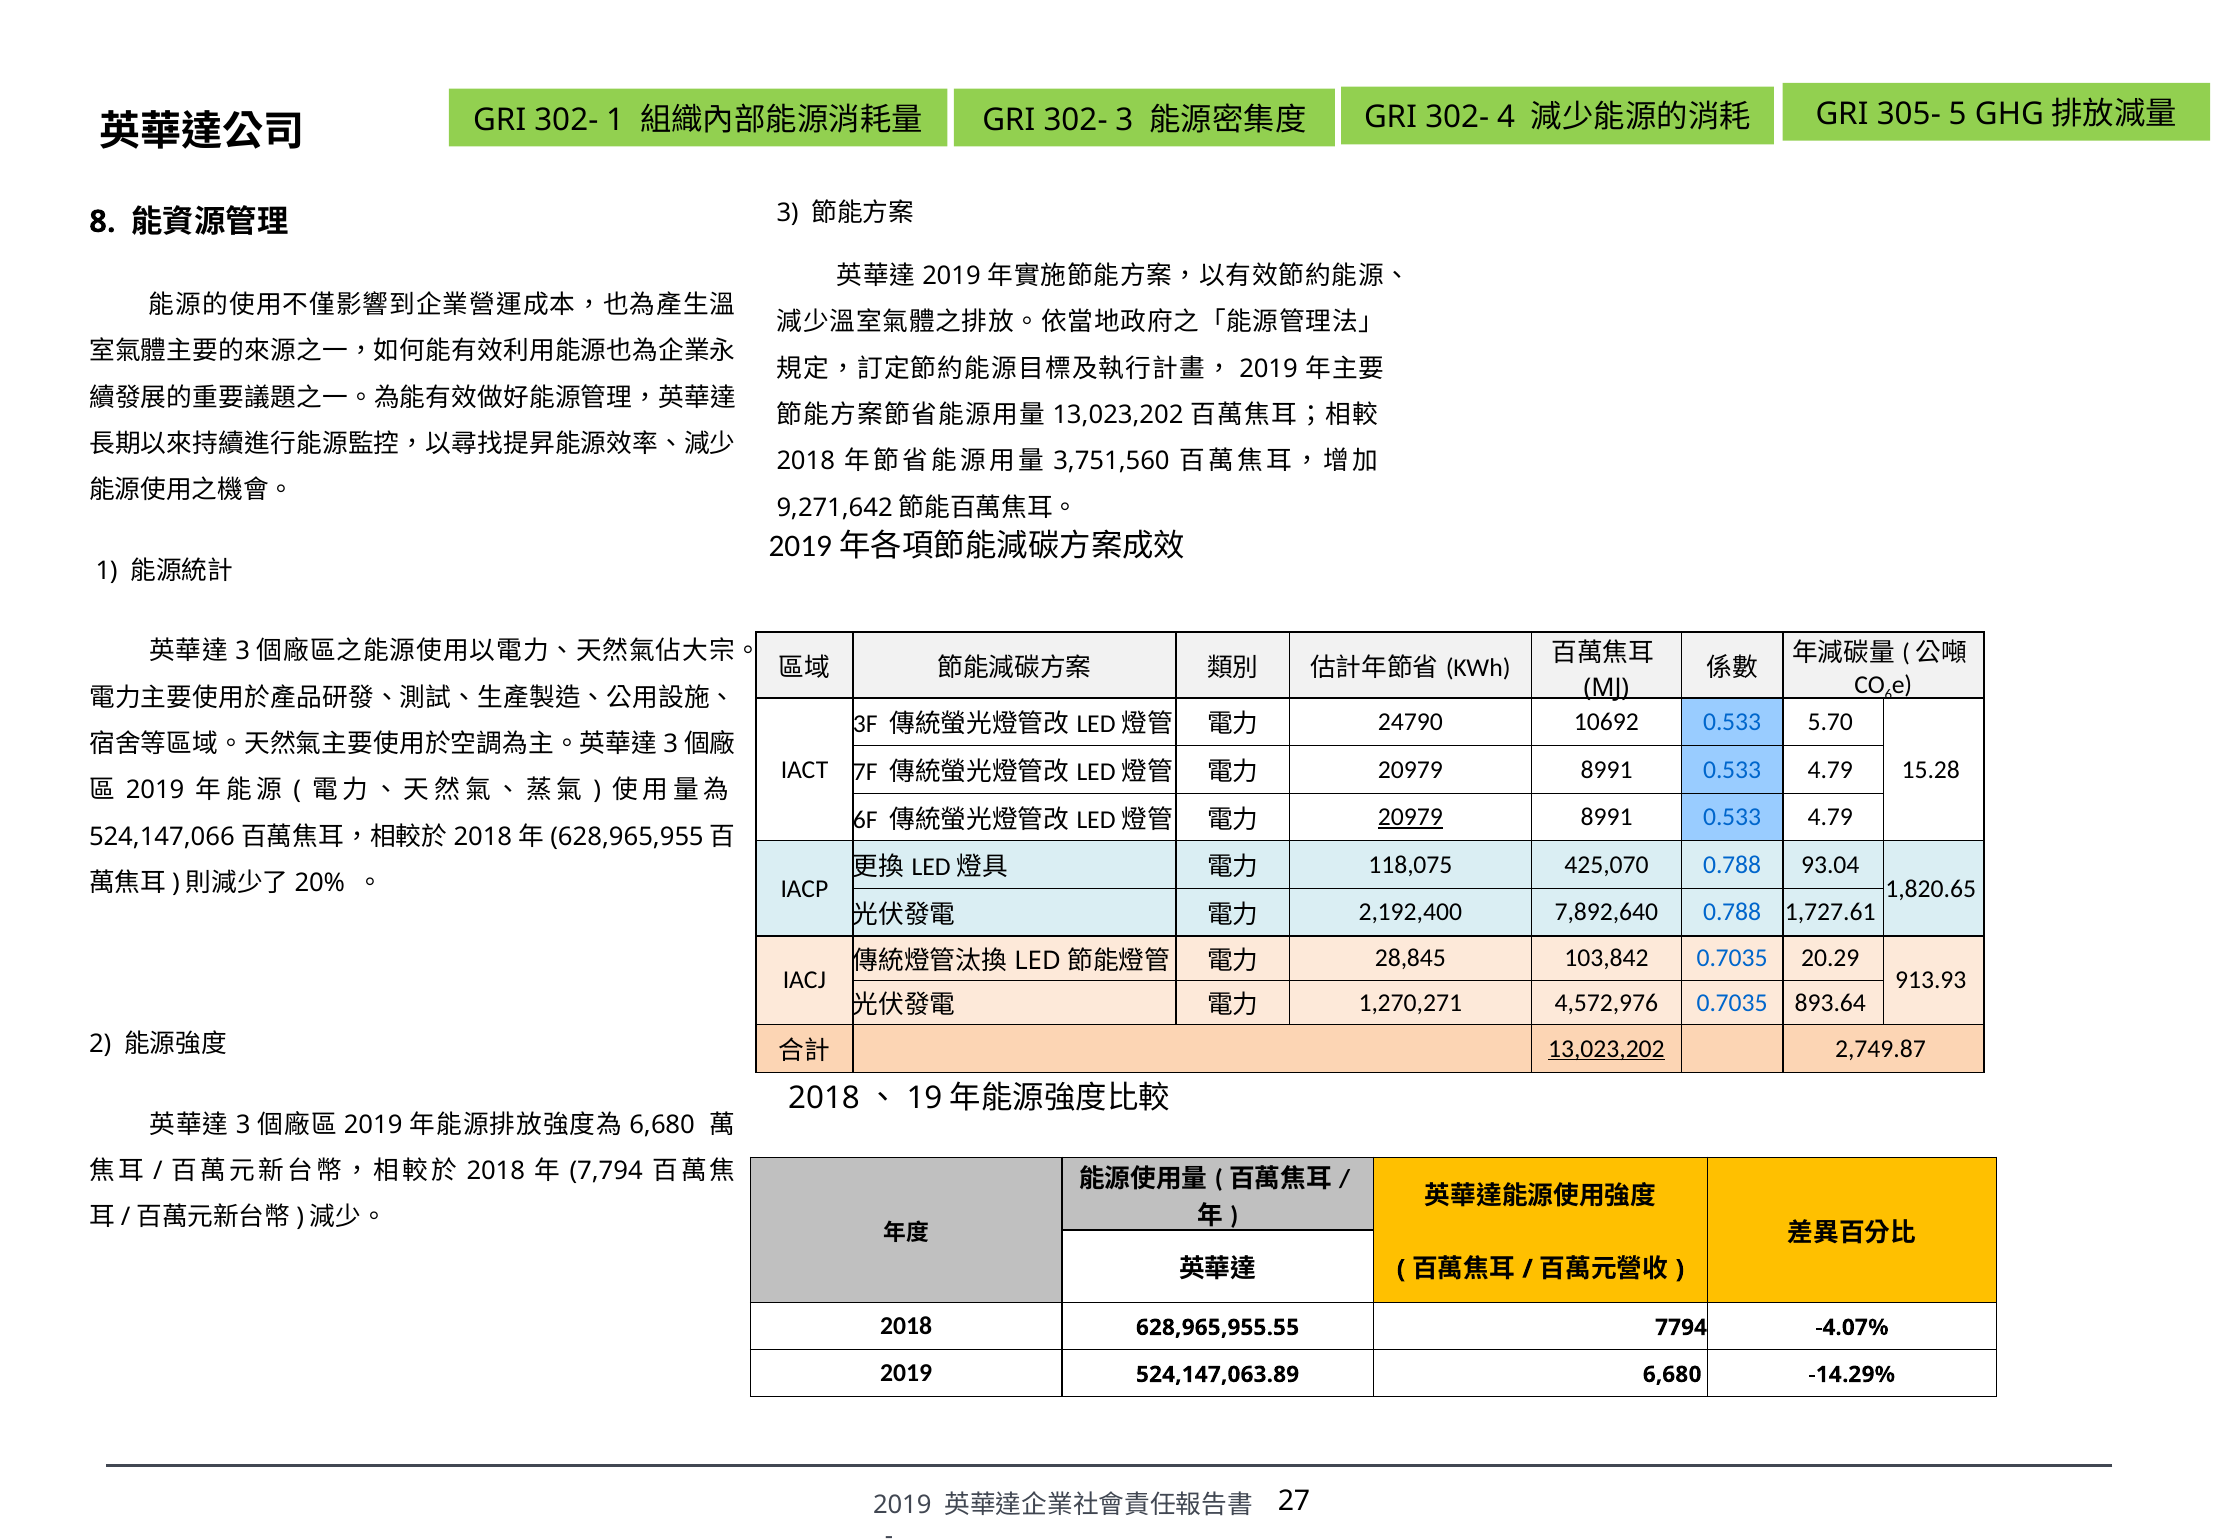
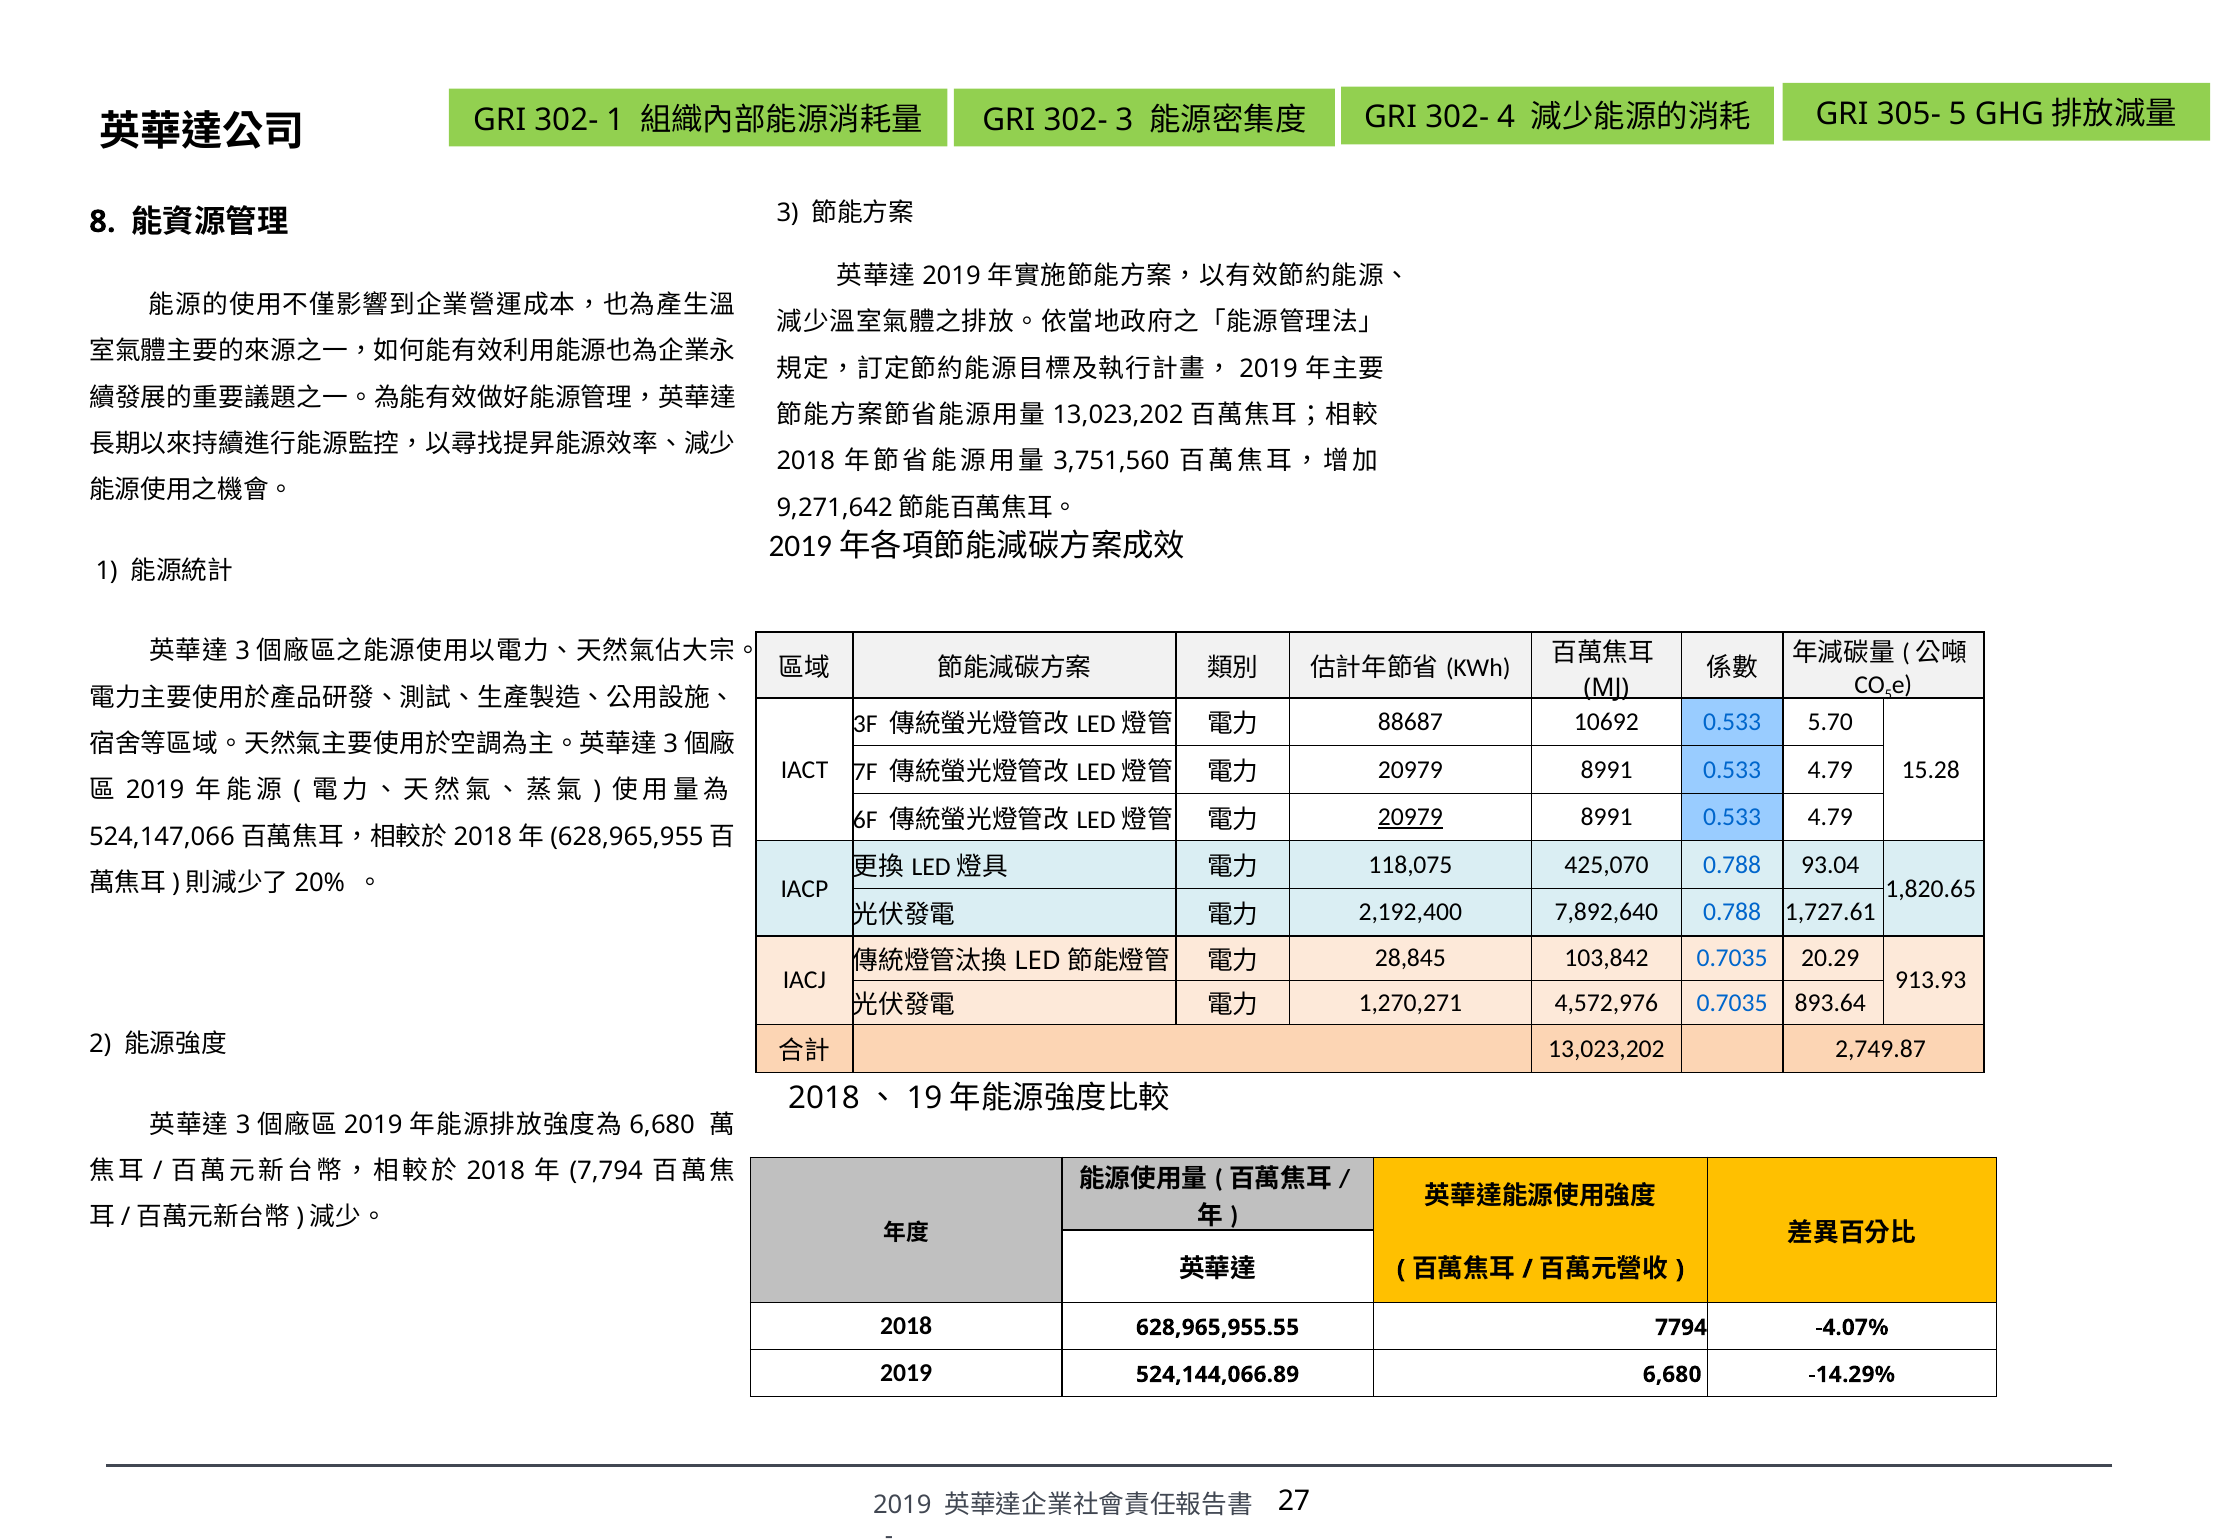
6: 6 -> 5 (1888, 695)
24790: 24790 -> 88687 (1410, 722)
13,023,202 underline: present -> none (1606, 1049)
524,147,063.89: 524,147,063.89 -> 524,144,066.89 (1218, 1374)
